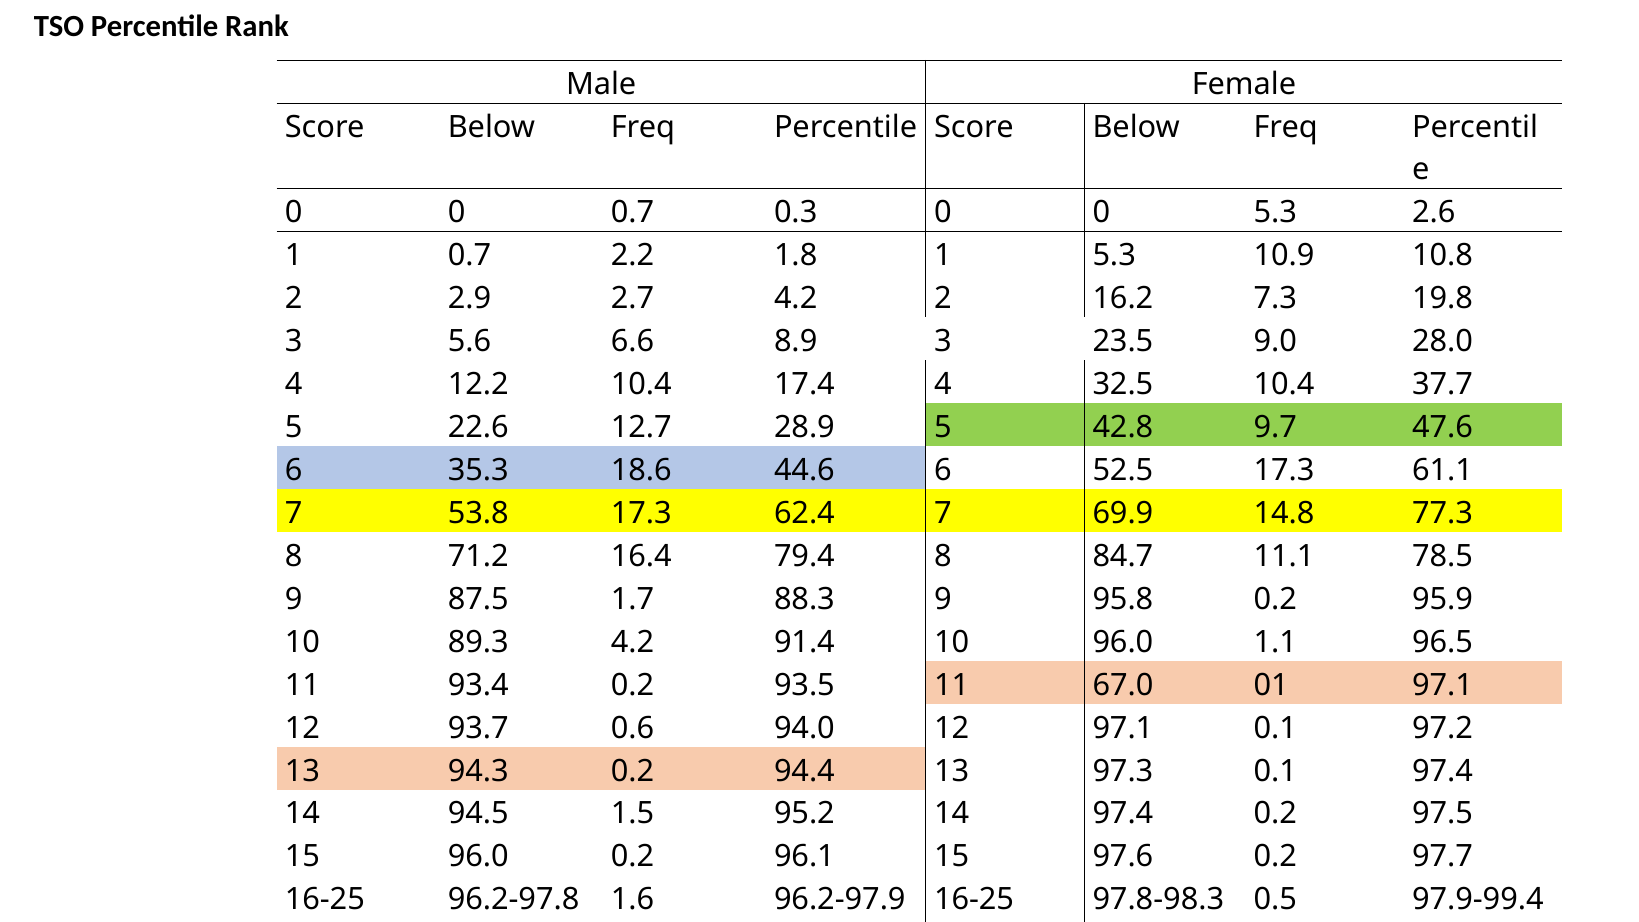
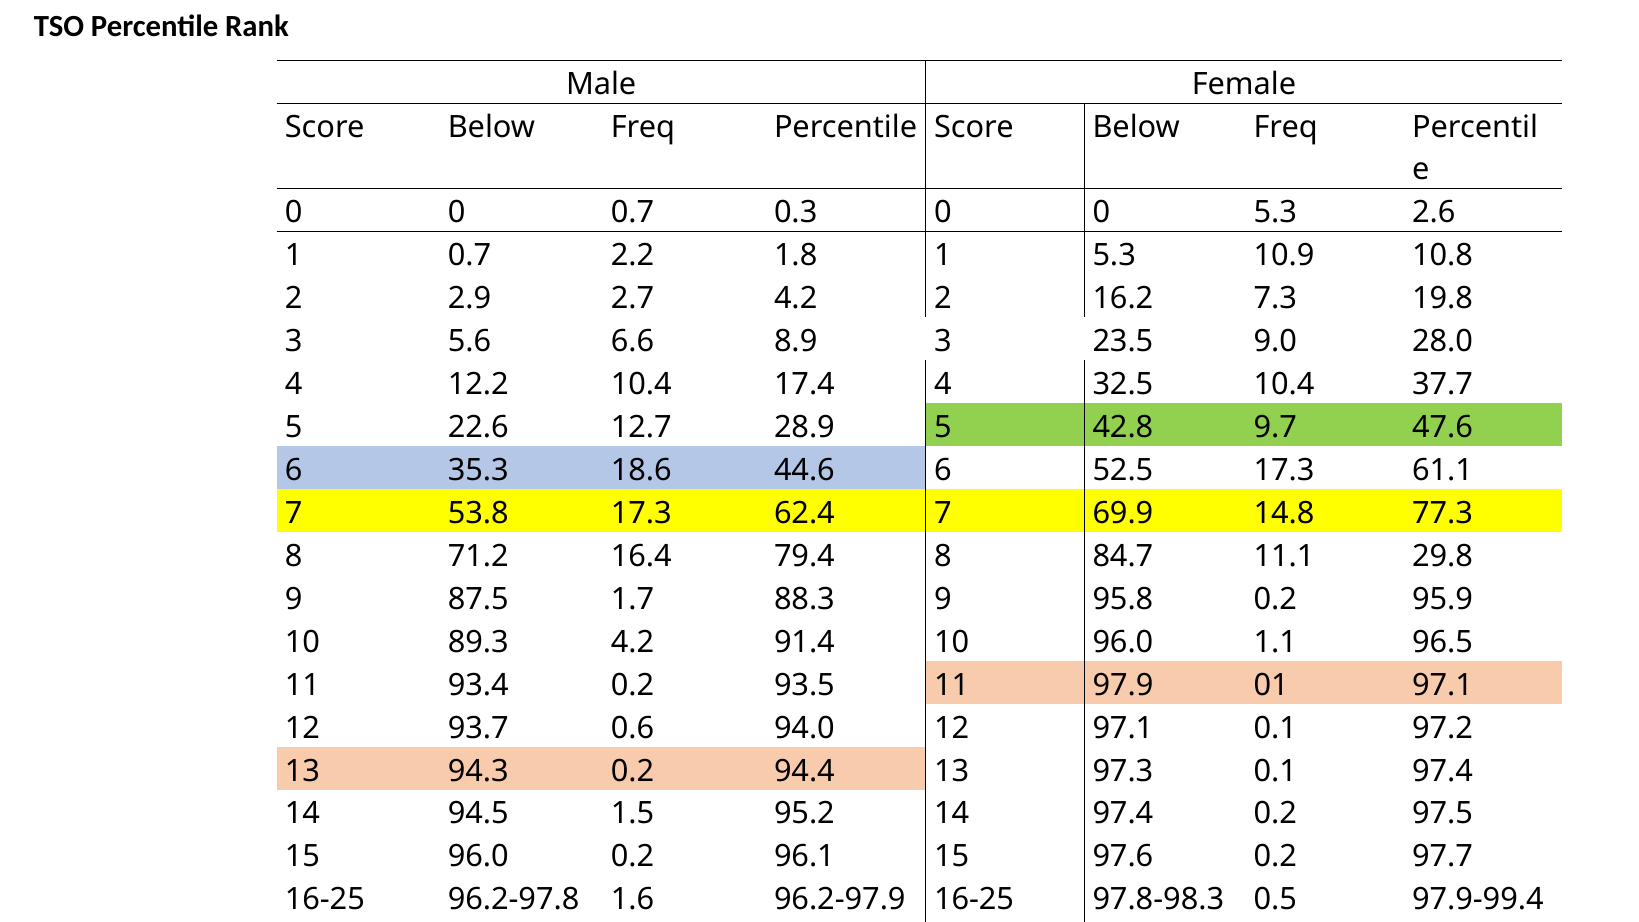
78.5: 78.5 -> 29.8 (1443, 556)
67.0: 67.0 -> 97.9 (1123, 685)
